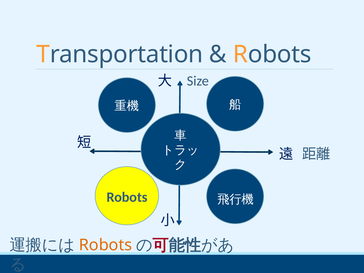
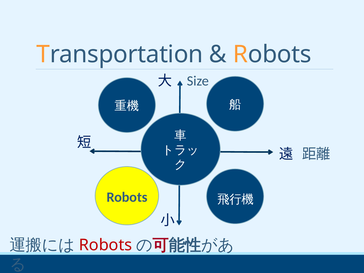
Robots colour: orange -> red (106, 245)
